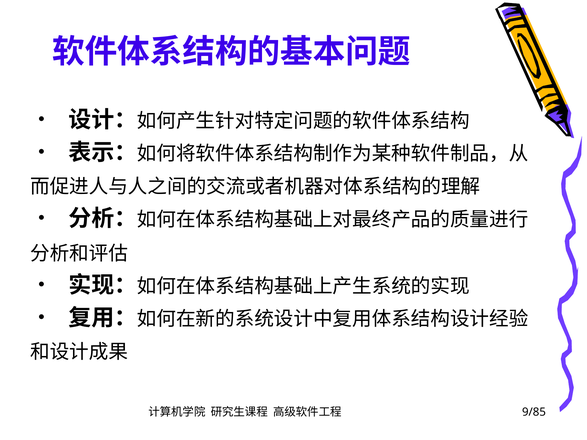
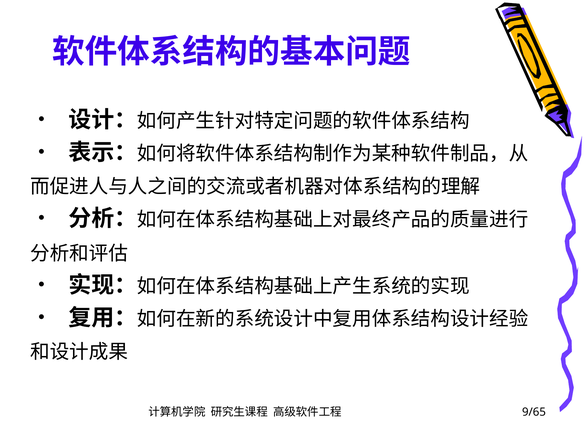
9/85: 9/85 -> 9/65 (534, 412)
